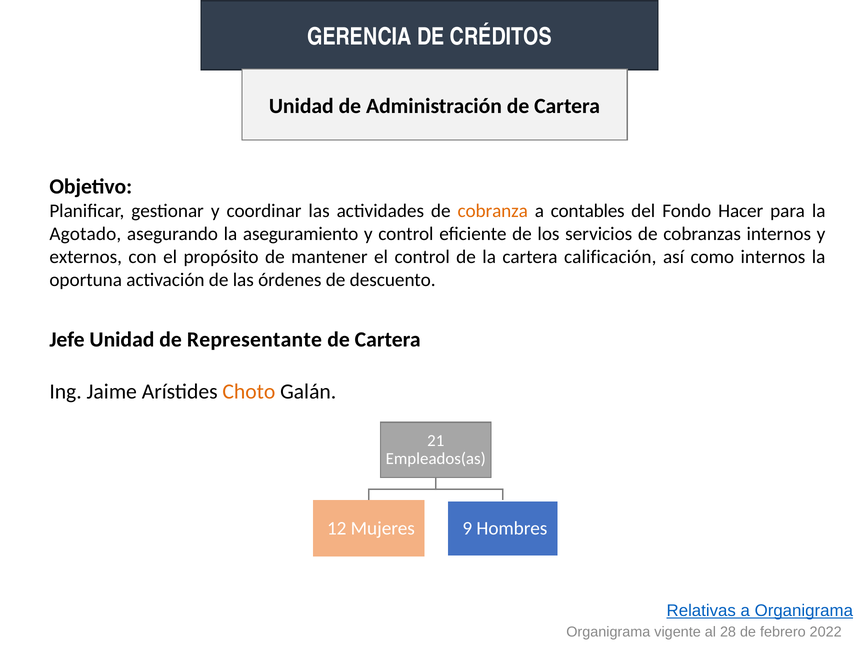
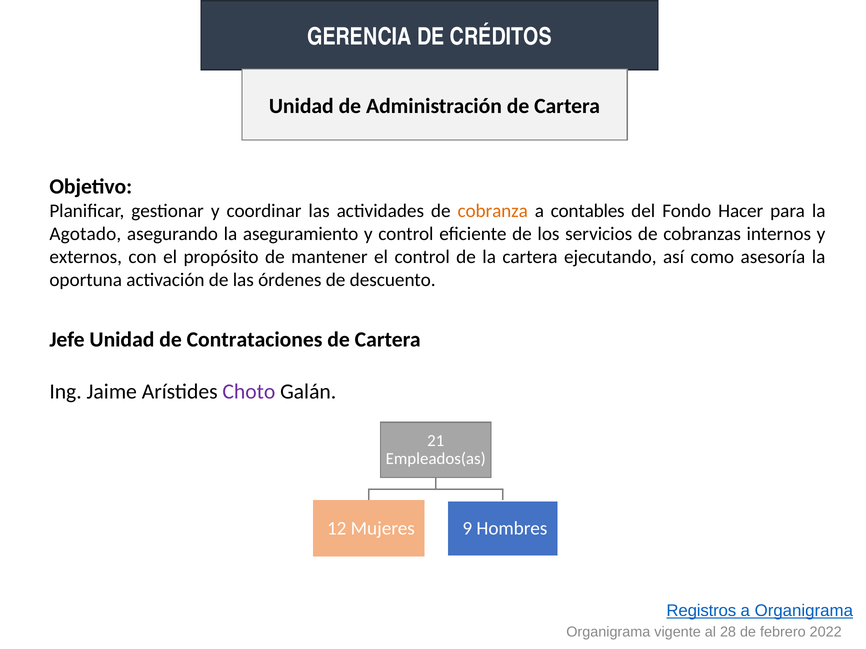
calificación: calificación -> ejecutando (610, 257)
como internos: internos -> asesoría (773, 257)
Representante: Representante -> Contrataciones (255, 340)
Choto colour: orange -> purple (249, 392)
Relativas: Relativas -> Registros (701, 611)
